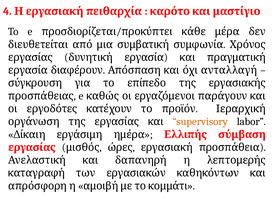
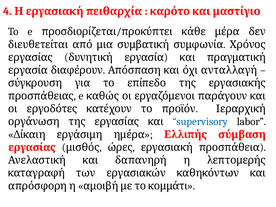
supervisory colour: orange -> blue (200, 122)
